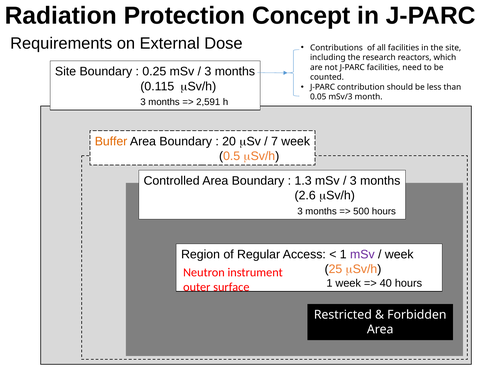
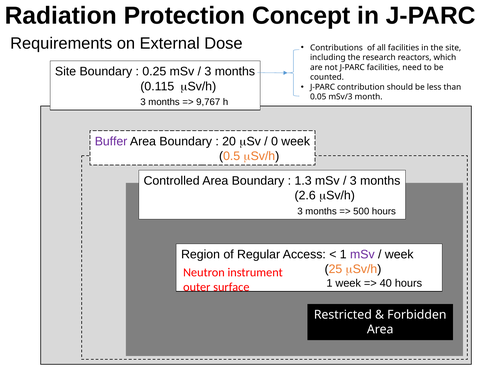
2,591: 2,591 -> 9,767 (208, 102)
Buffer colour: orange -> purple (111, 141)
7: 7 -> 0 (275, 141)
